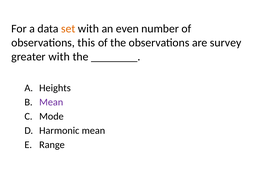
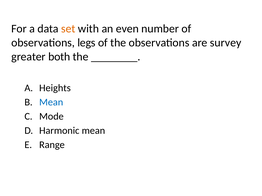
this: this -> legs (86, 43)
greater with: with -> both (59, 57)
Mean colour: purple -> blue (51, 102)
